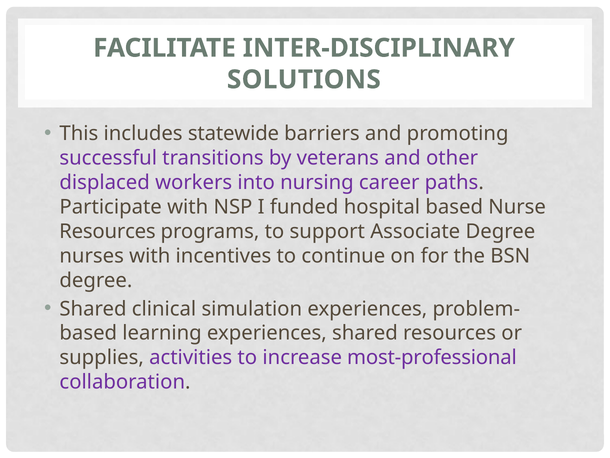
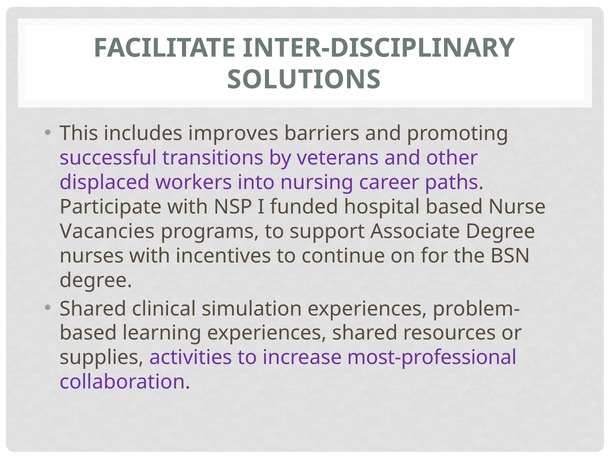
statewide: statewide -> improves (233, 134)
Resources: Resources -> Vacancies (107, 231)
